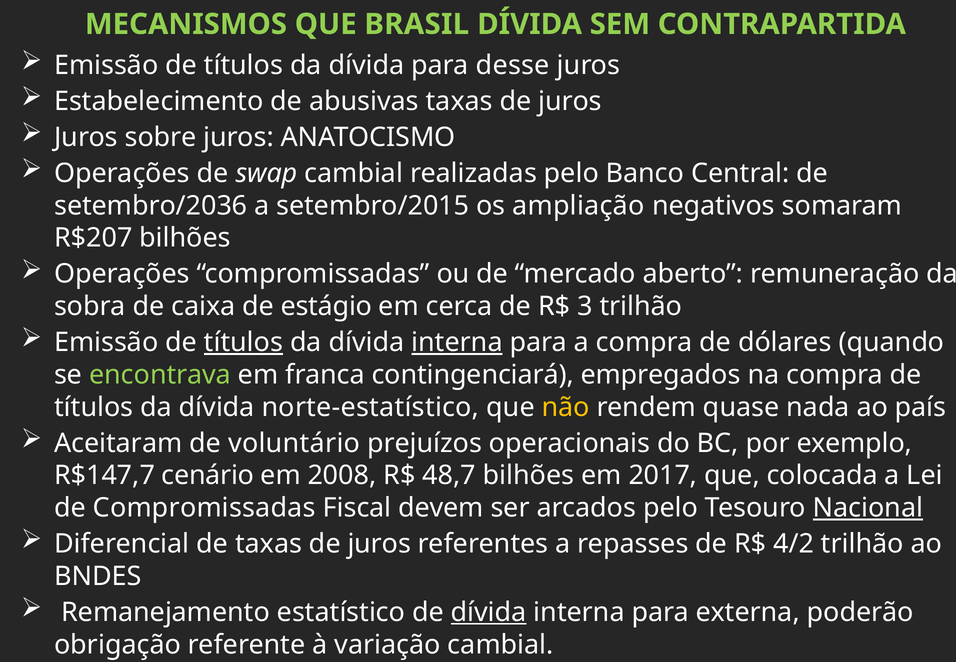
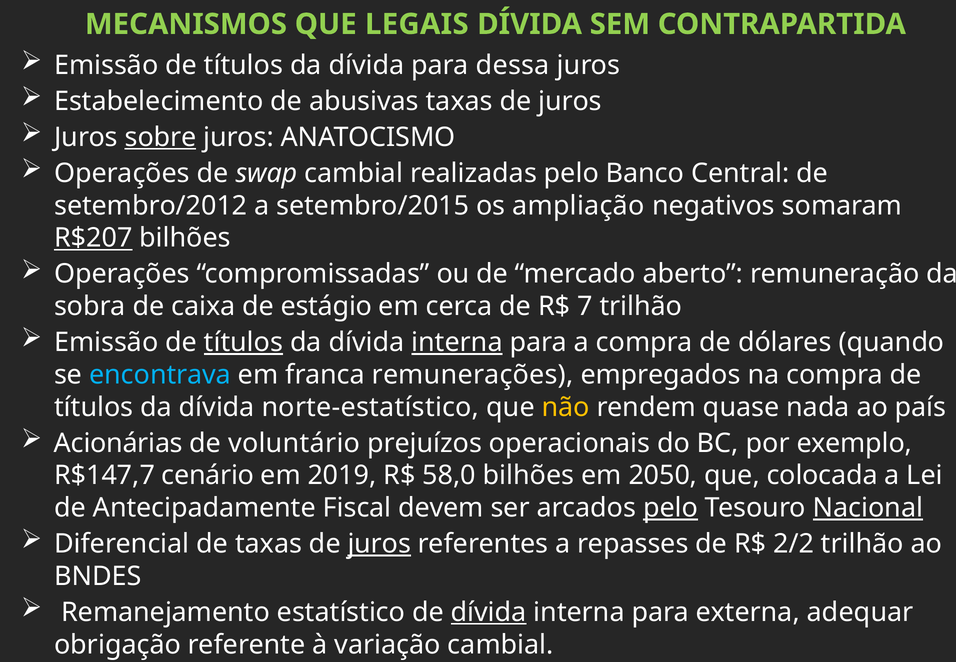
QUE BRASIL: BRASIL -> LEGAIS (417, 24)
desse: desse -> dessa (513, 65)
sobre underline: none -> present (161, 137)
setembro/2036: setembro/2036 -> setembro/2012 (151, 206)
R$207 underline: none -> present (93, 238)
3: 3 -> 7 (585, 306)
encontrava colour: light green -> light blue (160, 375)
contingenciará: contingenciará -> remunerações (473, 375)
Aceitaram: Aceitaram -> Acionárias (118, 443)
2008: 2008 -> 2019 (342, 475)
48,7: 48,7 -> 58,0 (449, 475)
2017: 2017 -> 2050 (663, 475)
de Compromissadas: Compromissadas -> Antecipadamente (204, 508)
pelo underline: none -> present (671, 508)
juros underline: none -> present (379, 544)
4/2: 4/2 -> 2/2 (794, 544)
poderão: poderão -> adequar (860, 612)
